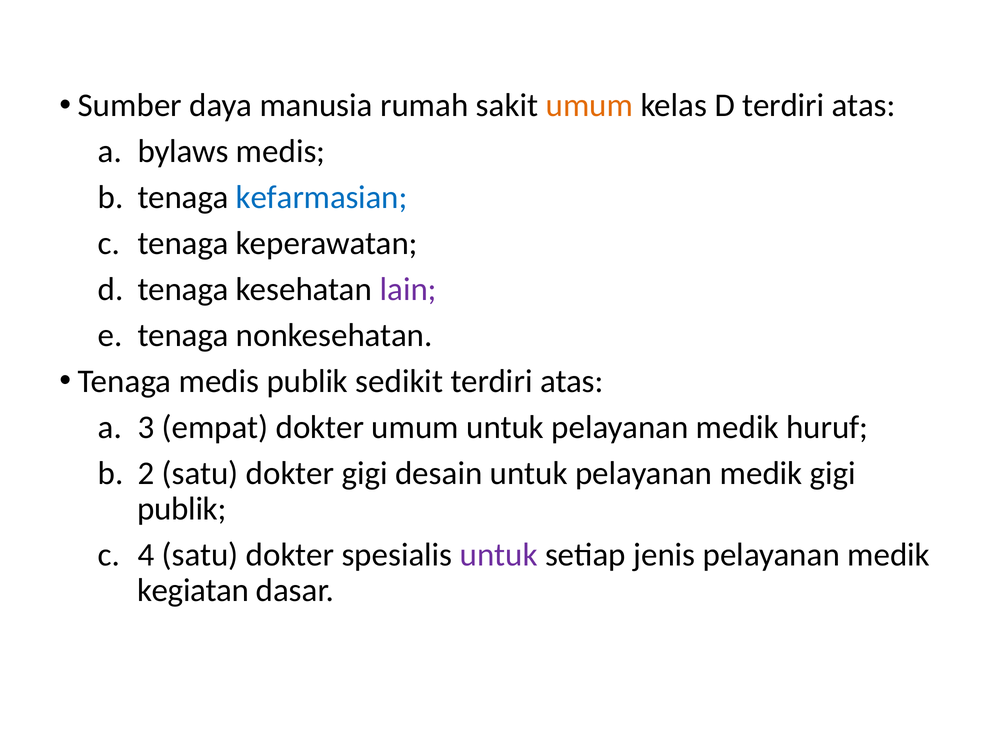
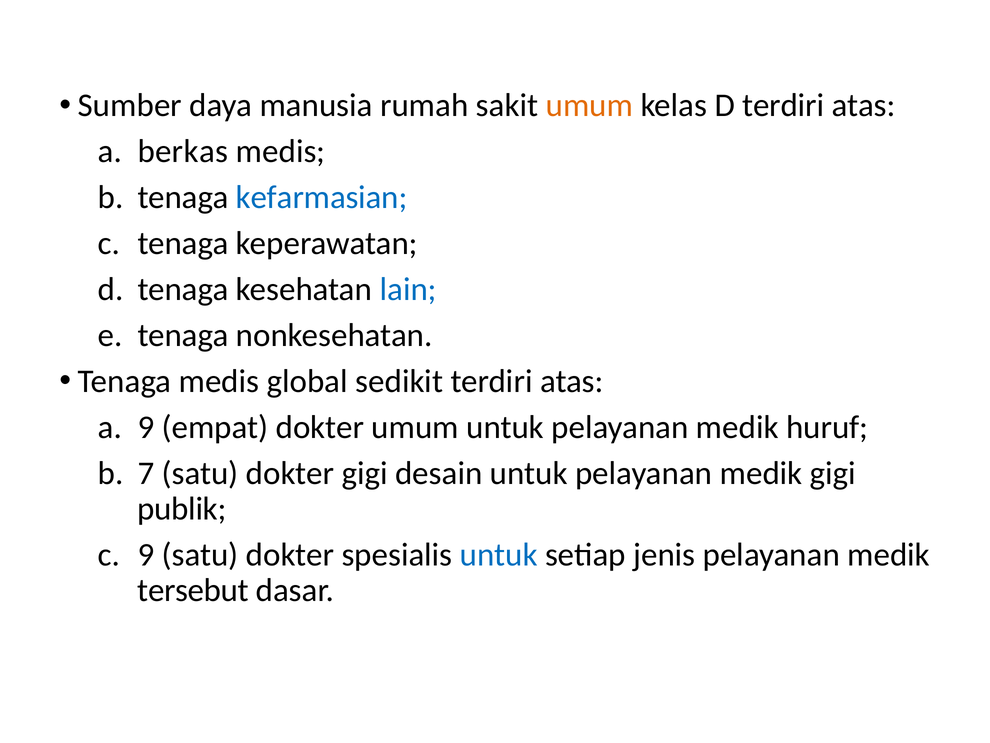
bylaws: bylaws -> berkas (183, 151)
lain colour: purple -> blue (408, 289)
medis publik: publik -> global (307, 381)
3: 3 -> 9 (146, 427)
2: 2 -> 7 (146, 473)
4: 4 -> 9 (146, 555)
untuk colour: purple -> blue (499, 555)
kegiatan: kegiatan -> tersebut (193, 590)
